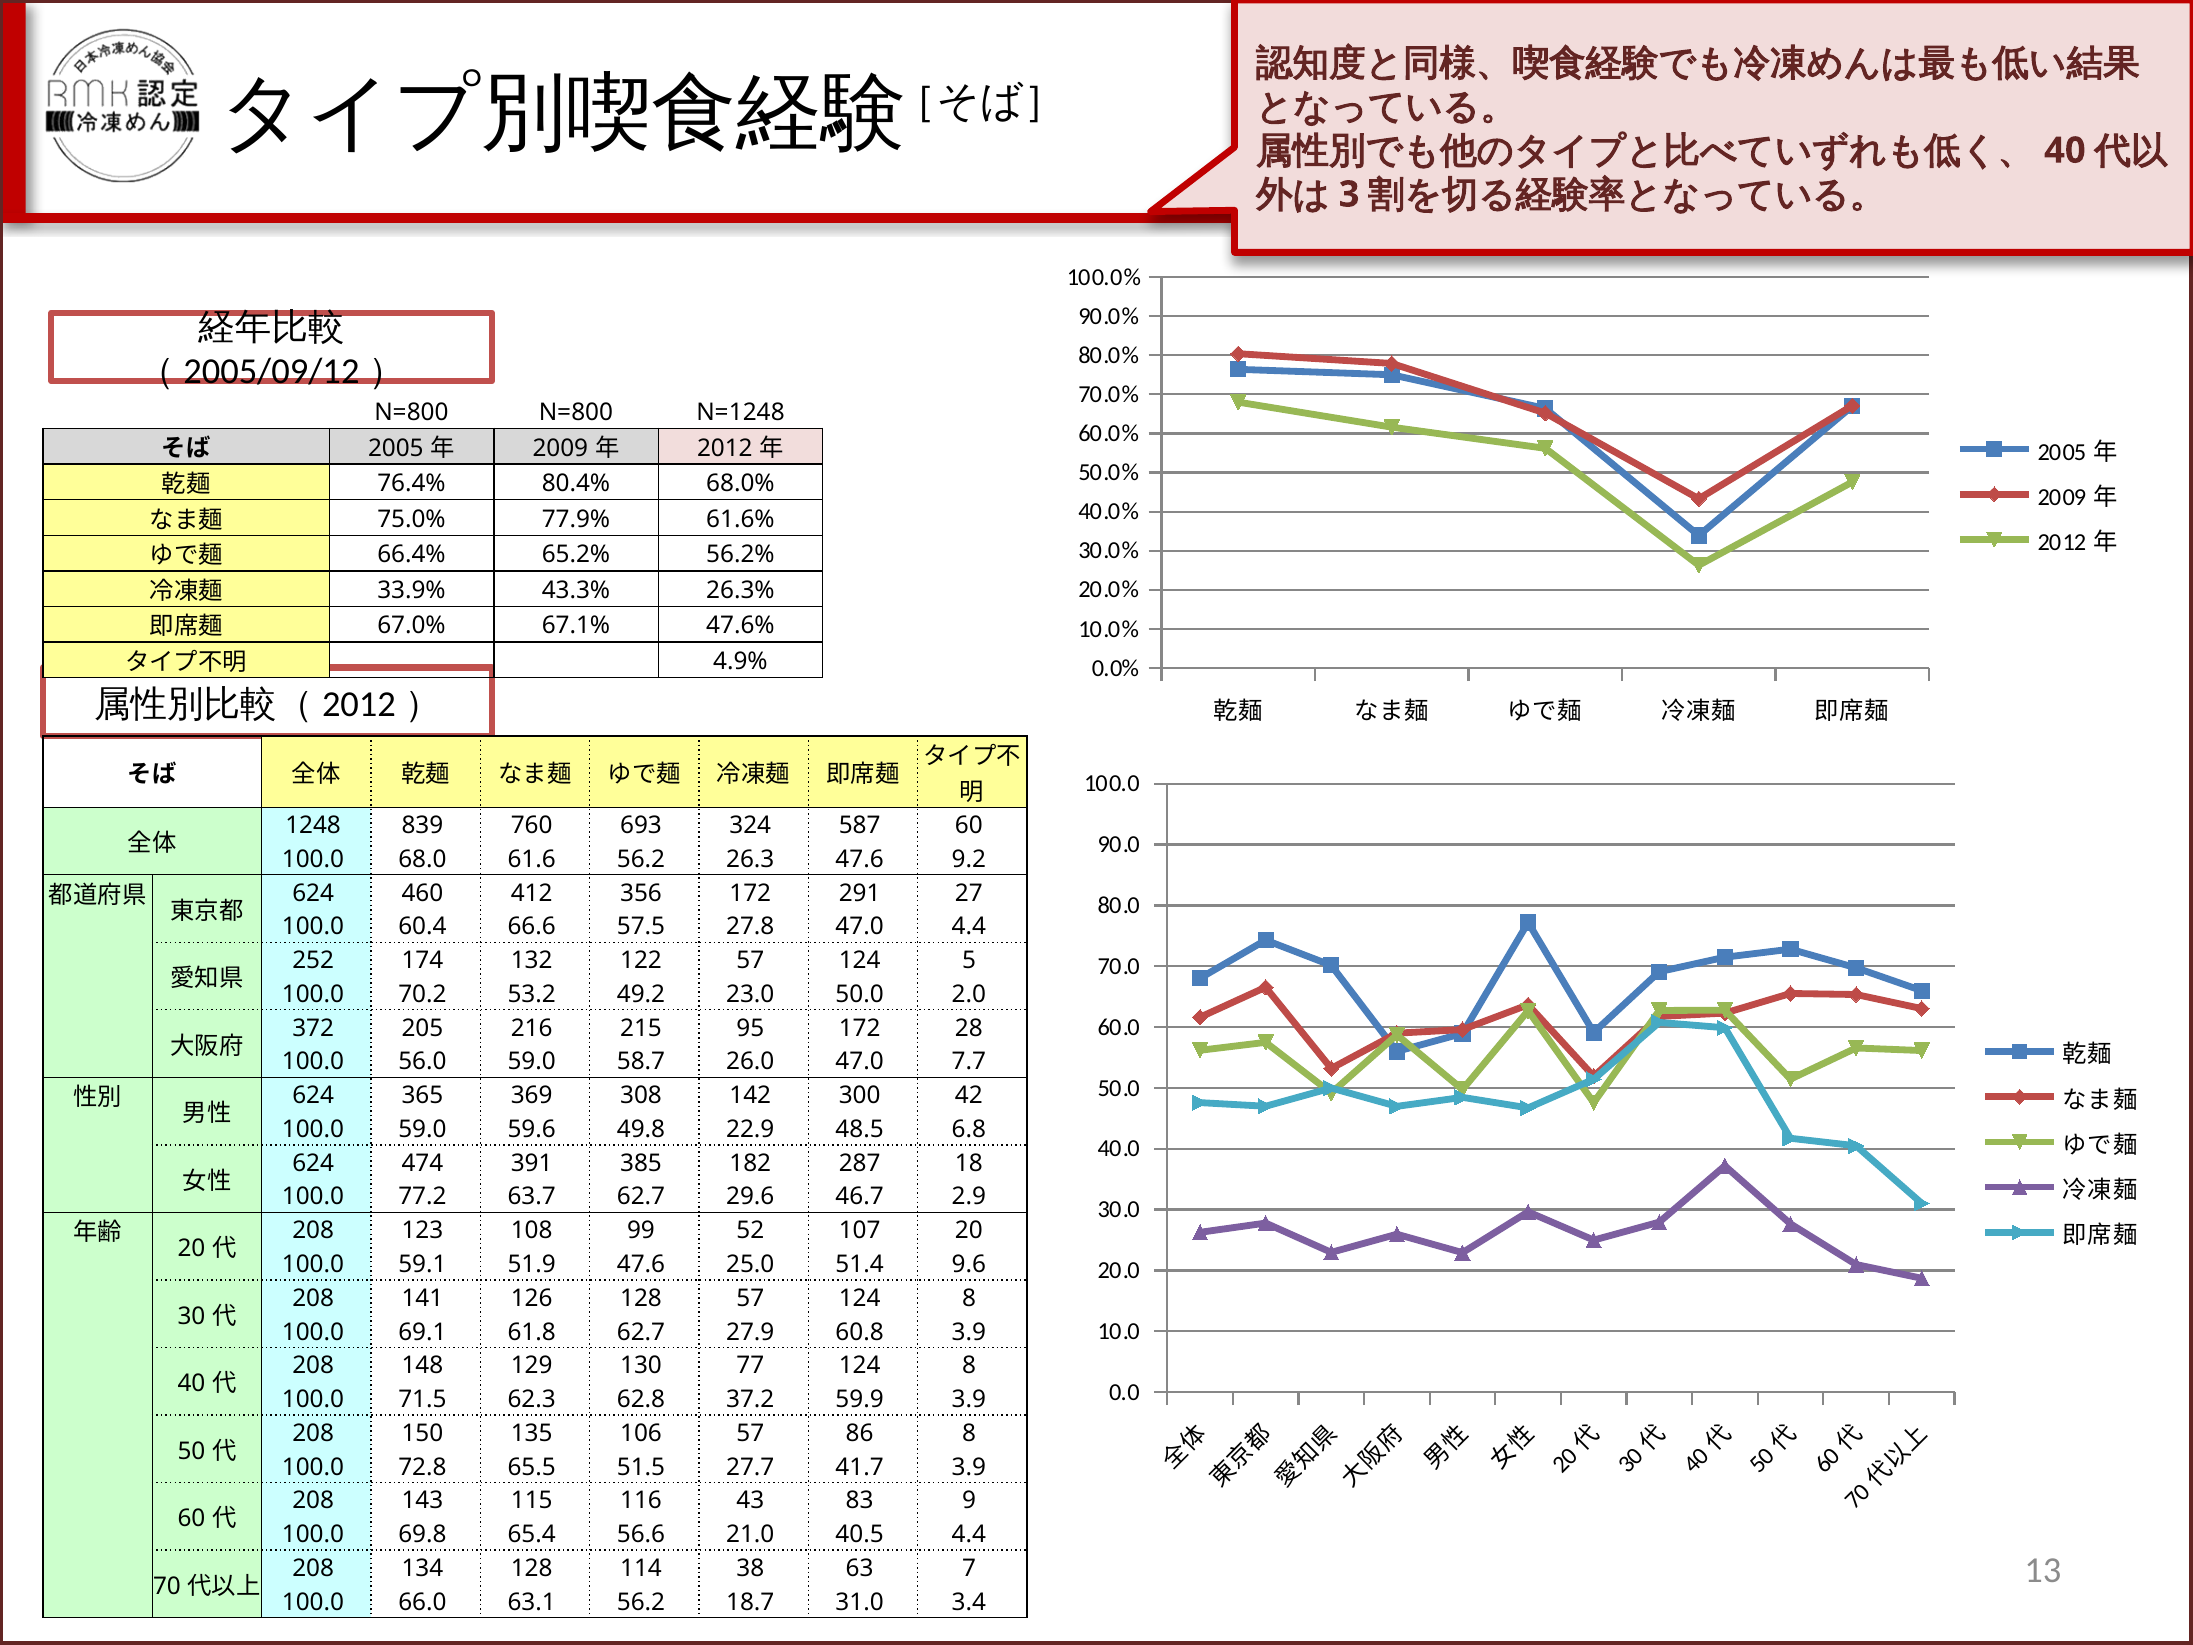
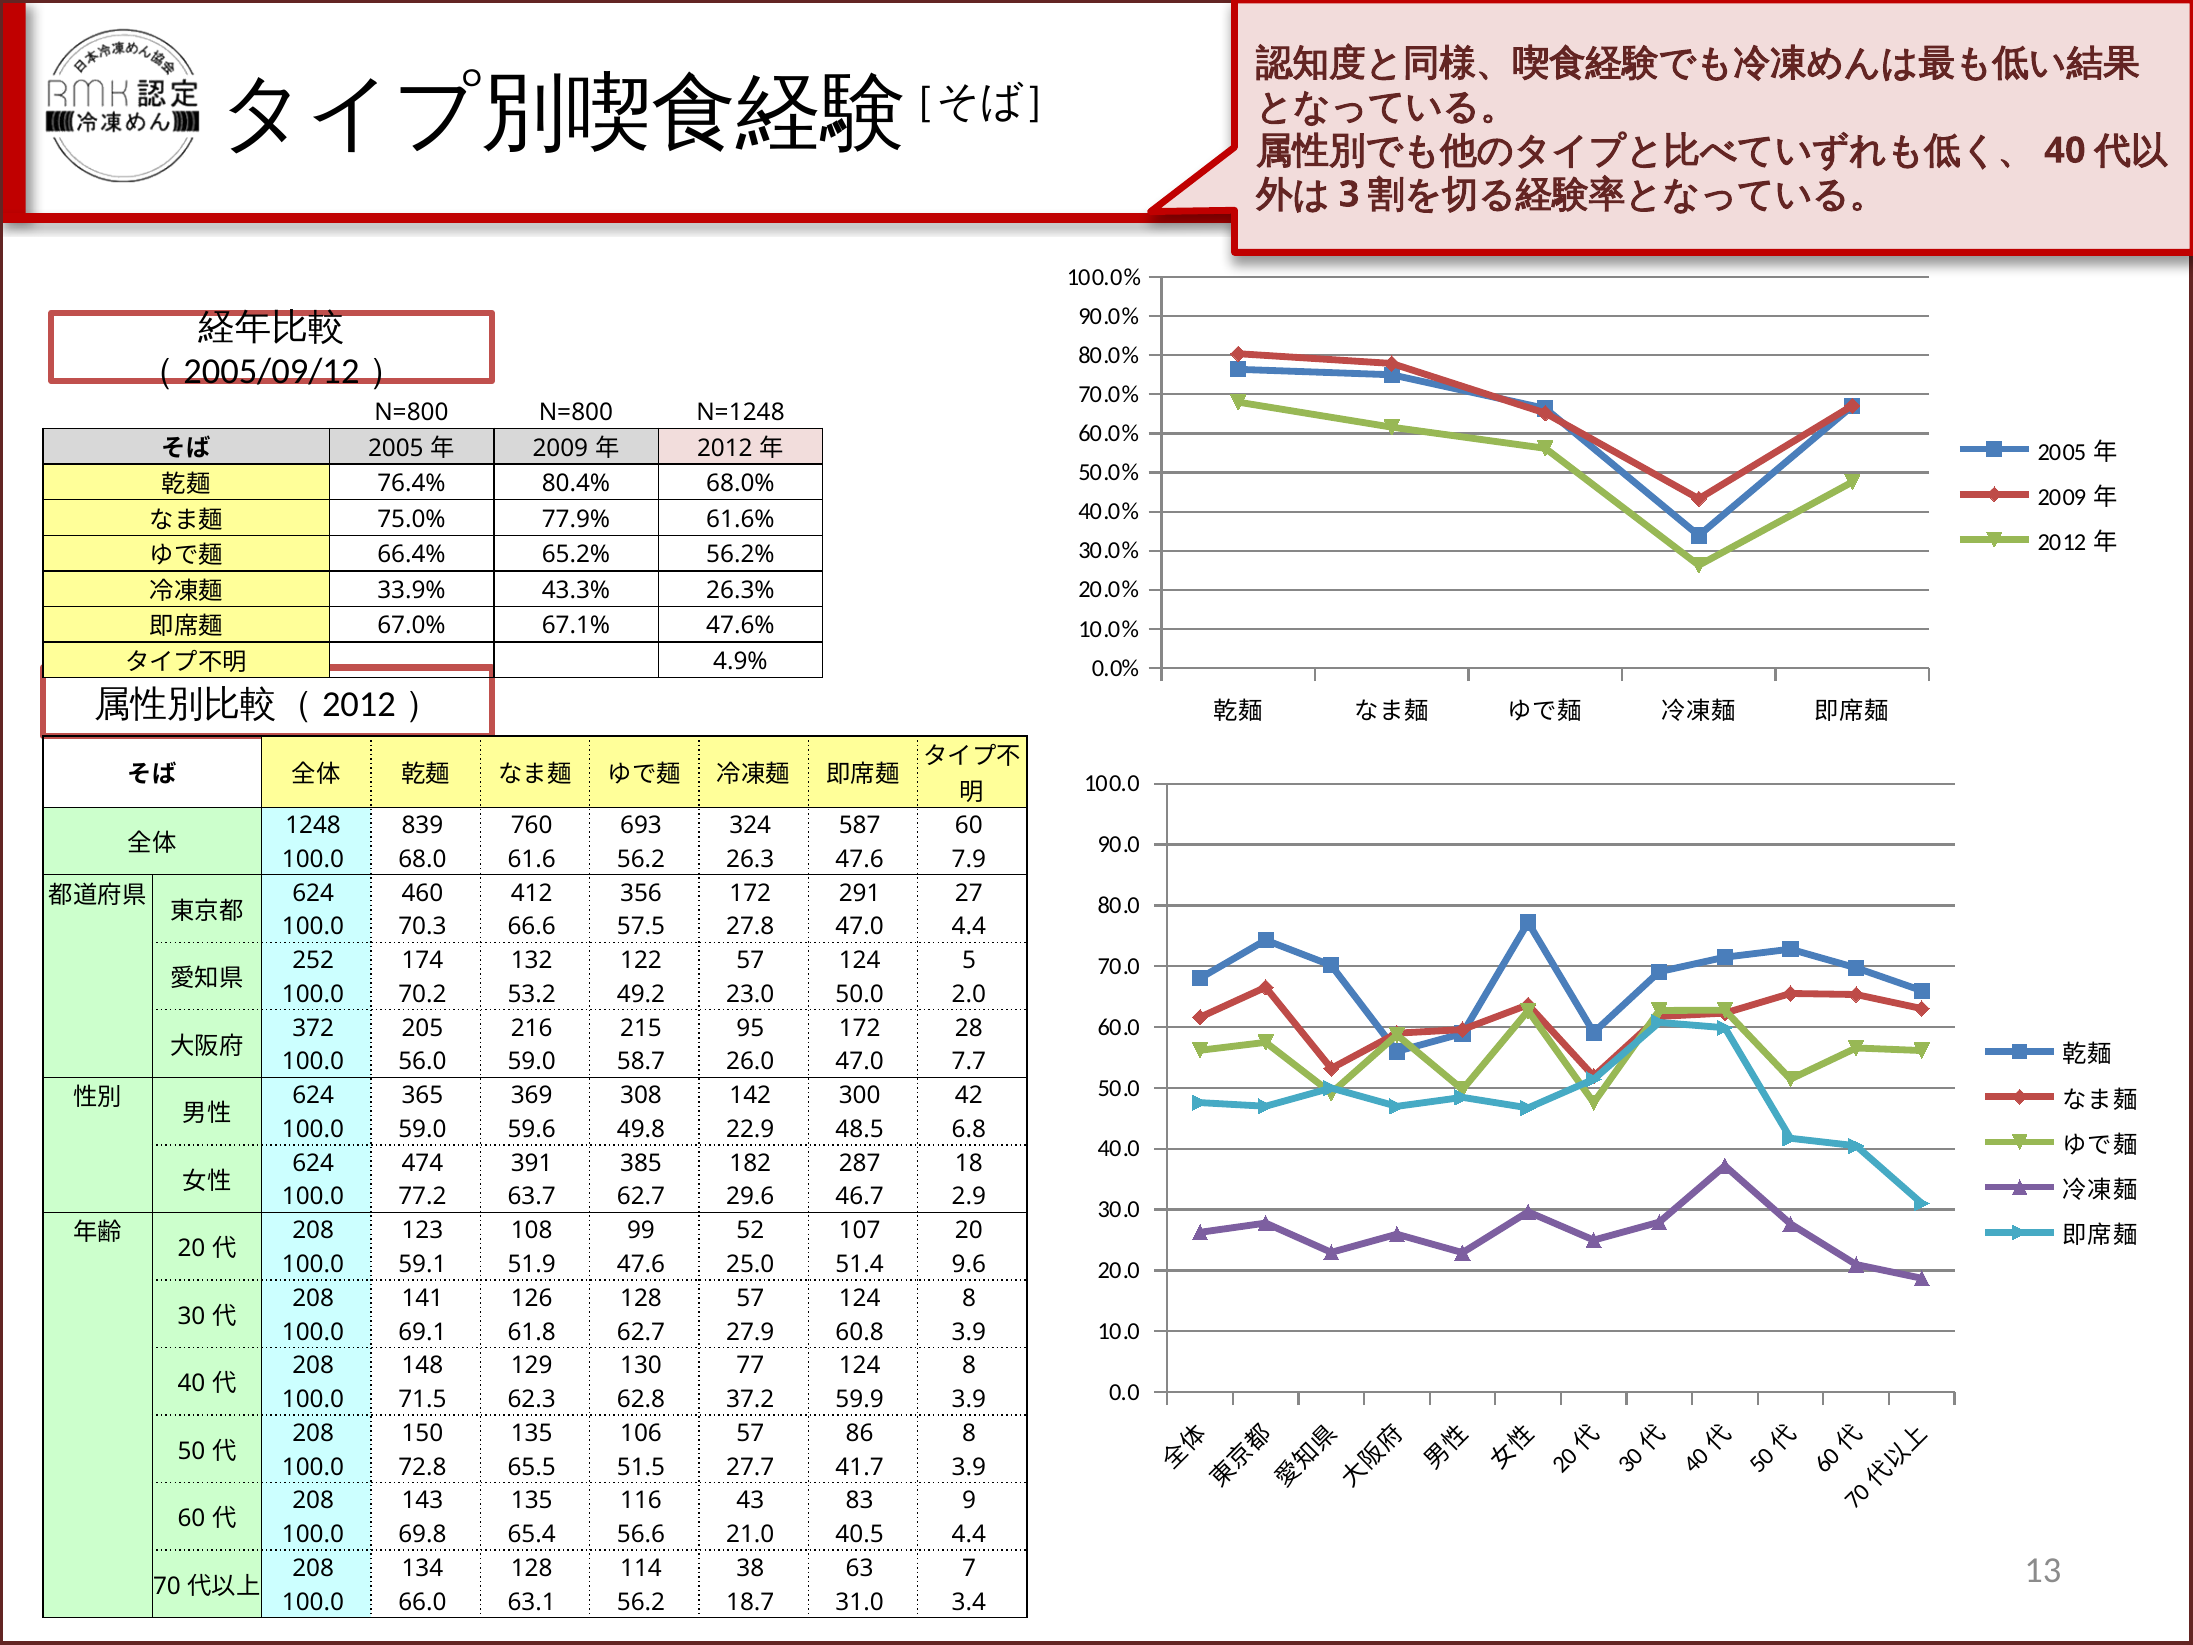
9.2: 9.2 -> 7.9 (969, 859)
60.4: 60.4 -> 70.3 (422, 927)
143 115: 115 -> 135 (532, 1501)
